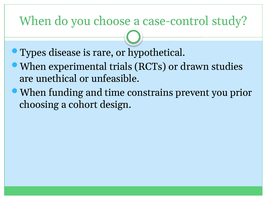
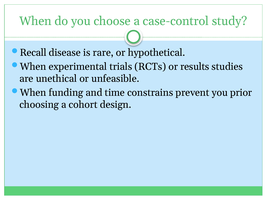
Types: Types -> Recall (33, 53)
drawn: drawn -> results (195, 67)
